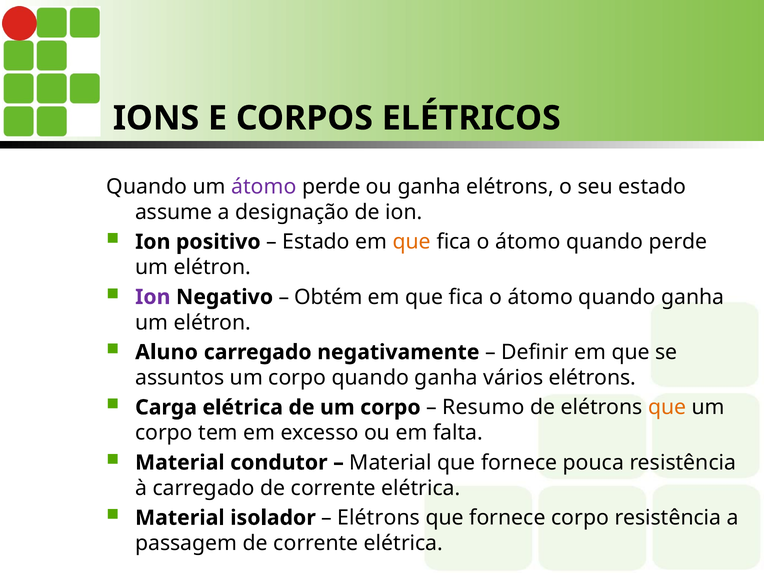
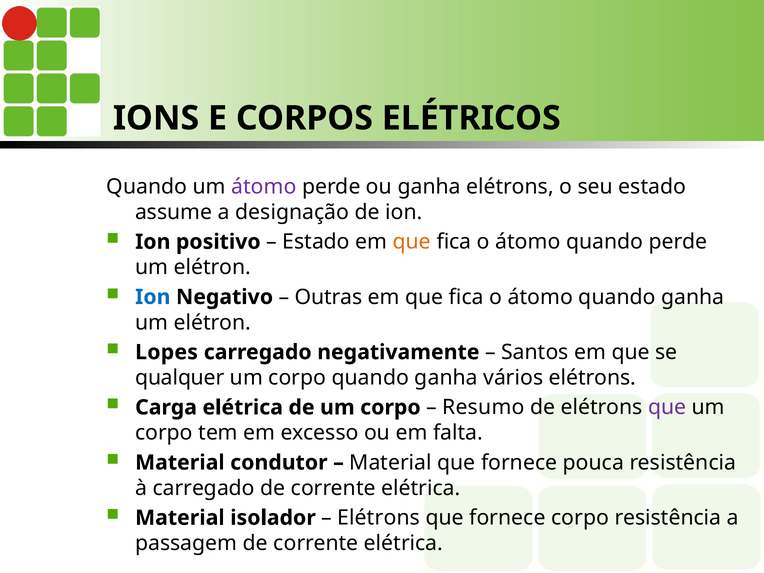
Ion colour: purple -> blue (153, 297)
Obtém: Obtém -> Outras (328, 297)
Aluno: Aluno -> Lopes (167, 352)
Definir: Definir -> Santos (535, 352)
assuntos: assuntos -> qualquer (180, 378)
que colour: orange -> purple (667, 407)
